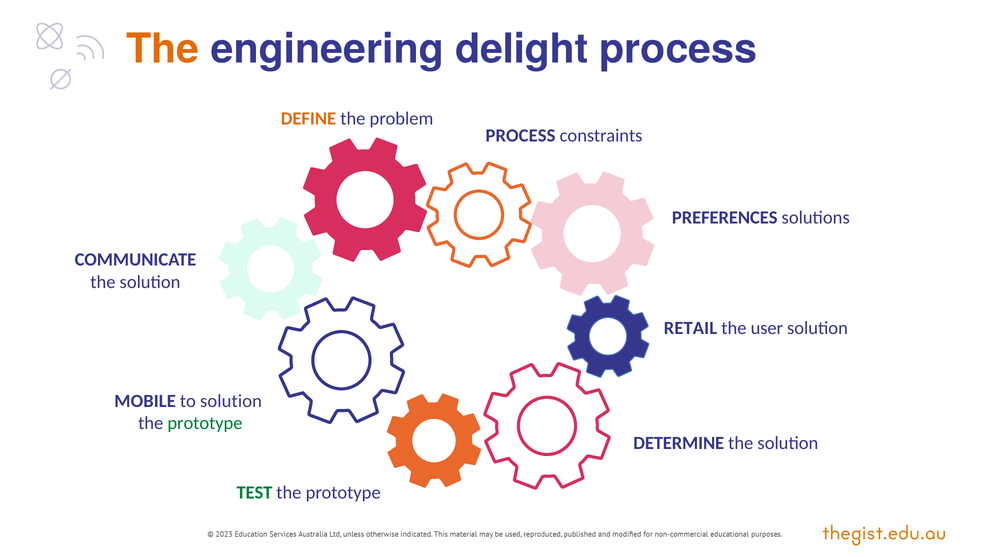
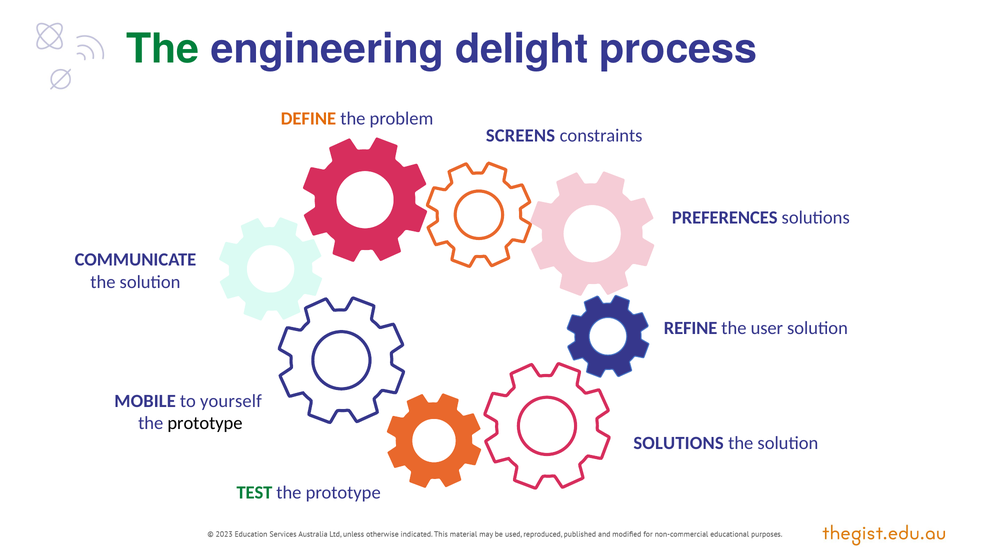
The colour: orange -> green (163, 49)
PROCESS: PROCESS -> SCREENS (520, 136)
RETAIL: RETAIL -> REFINE (691, 328)
to solution: solution -> yourself (231, 401)
prototype colour: green -> black (205, 423)
DETERMINE: DETERMINE -> SOLUTIONS (679, 443)
